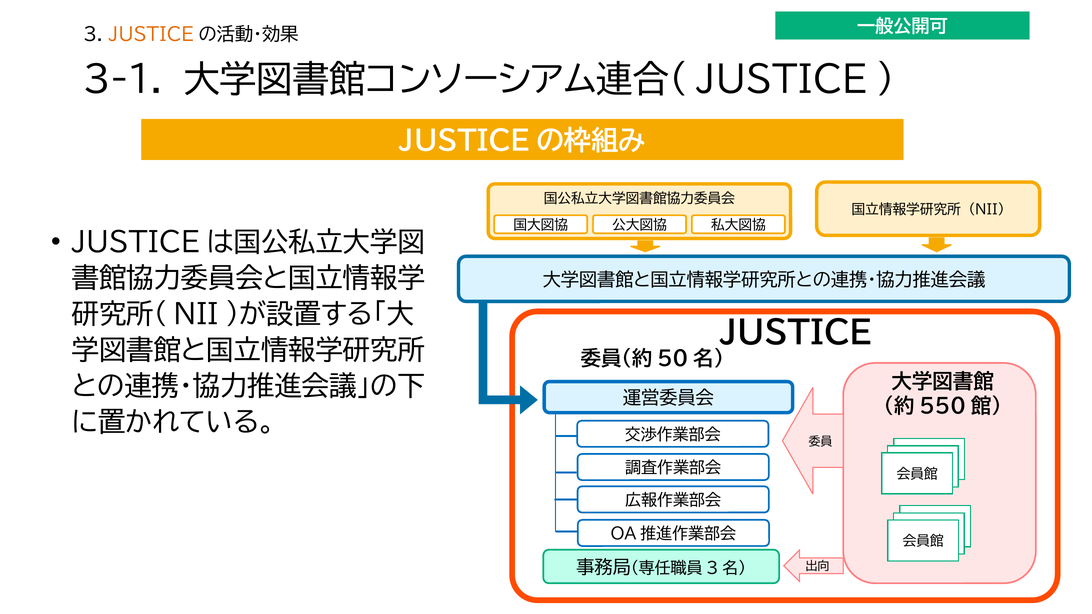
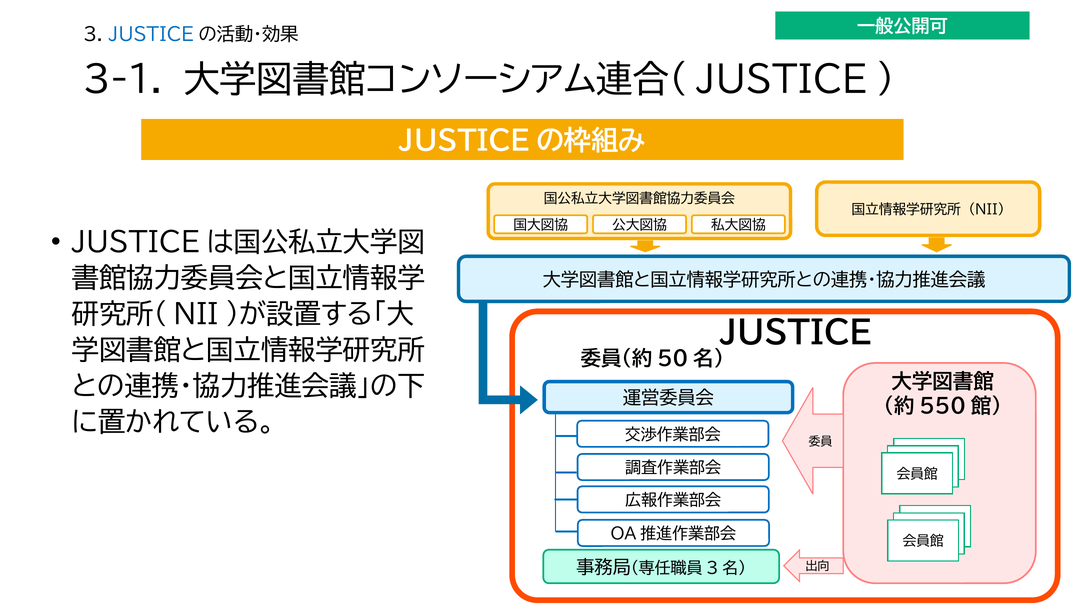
JUSTICE colour: orange -> blue (151, 35)
